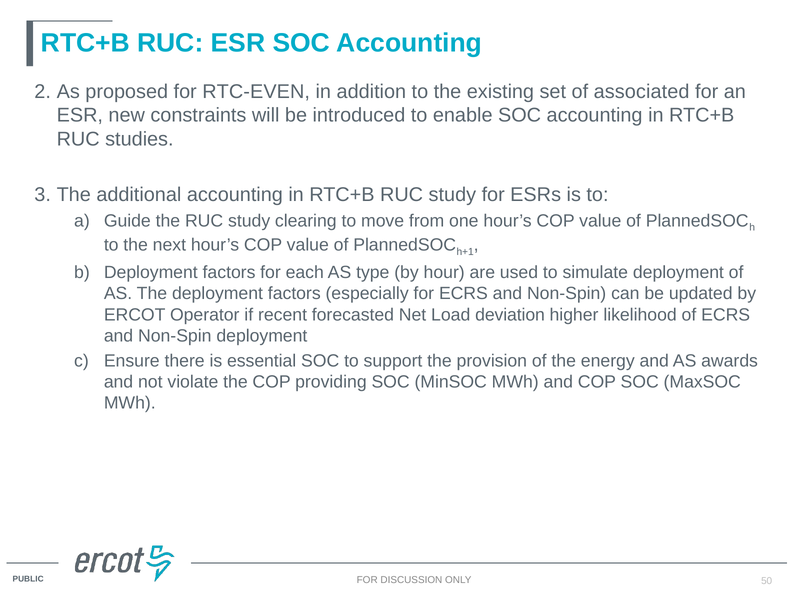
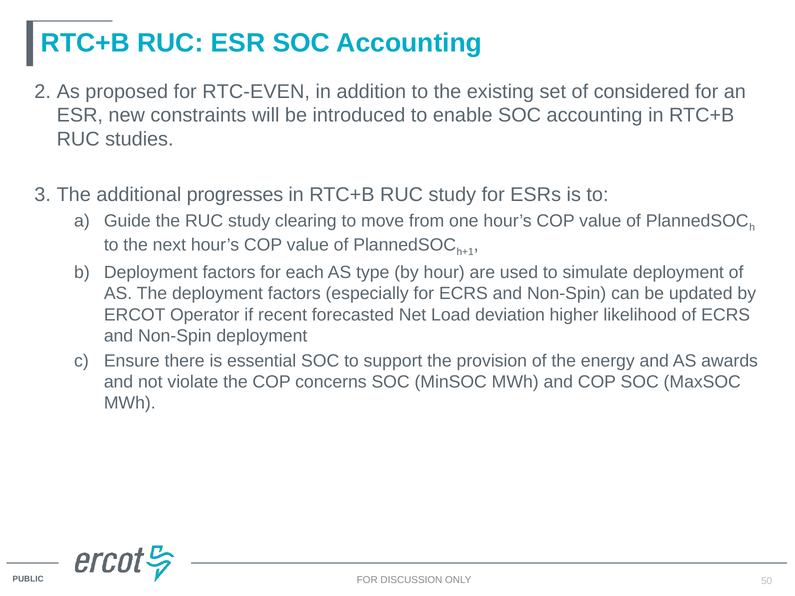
associated: associated -> considered (642, 92)
additional accounting: accounting -> progresses (235, 195)
providing: providing -> concerns (331, 382)
